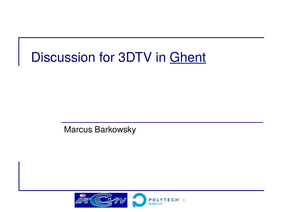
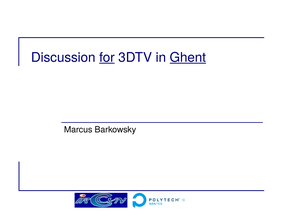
for underline: none -> present (107, 58)
